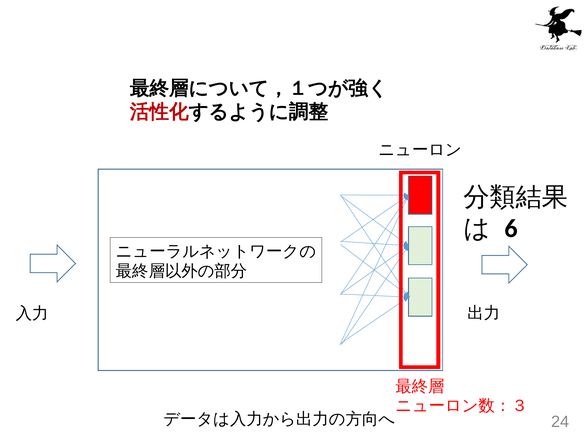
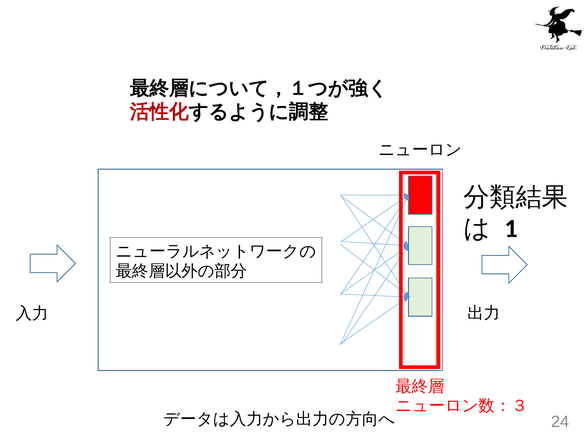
6: 6 -> 1 (511, 229)
